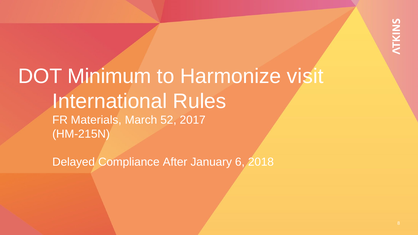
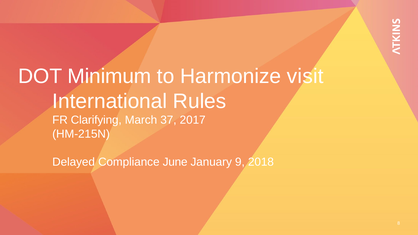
Materials: Materials -> Clarifying (96, 120)
52: 52 -> 37 (168, 120)
After: After -> June (175, 162)
6: 6 -> 9 (240, 162)
